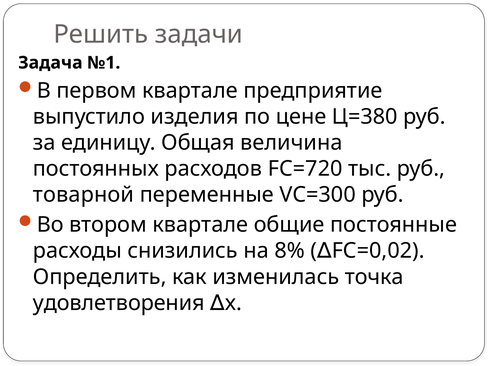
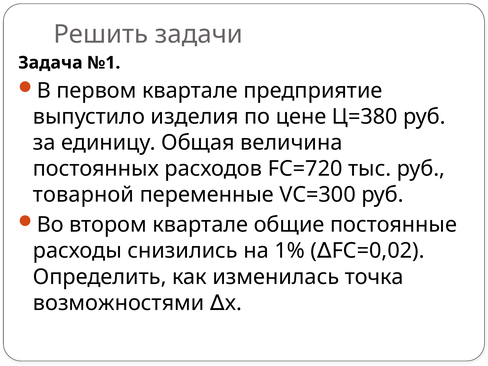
8%: 8% -> 1% (290, 251)
удовлетворения: удовлетворения -> возможностями (119, 303)
